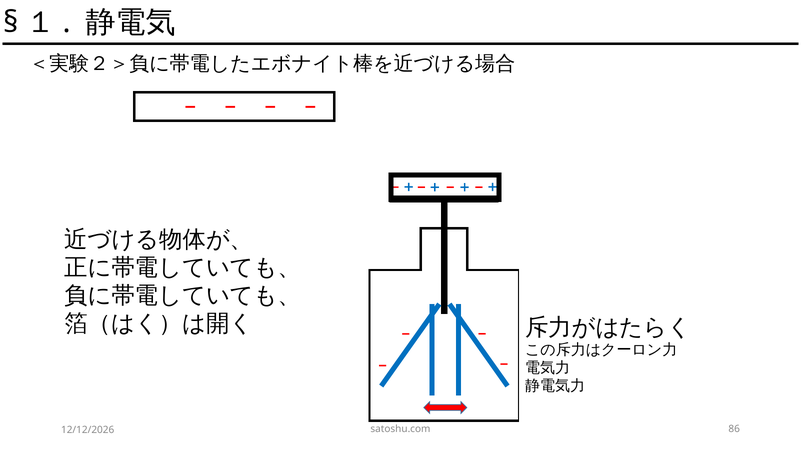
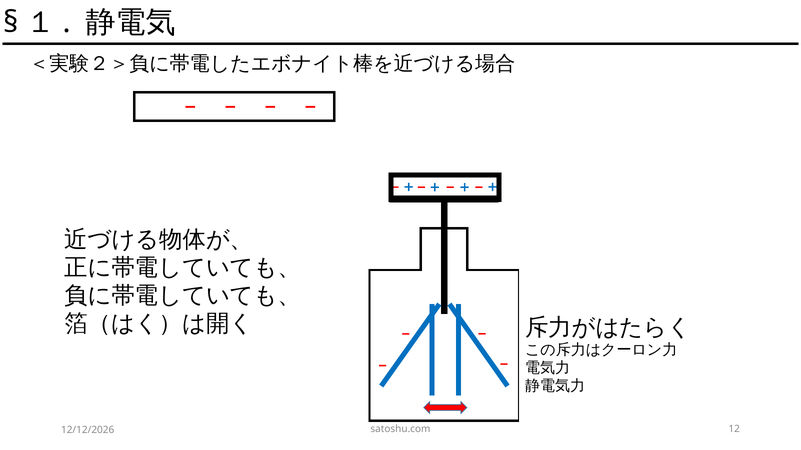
86: 86 -> 12 (734, 429)
